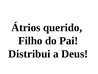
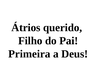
Distribui: Distribui -> Primeira (29, 54)
